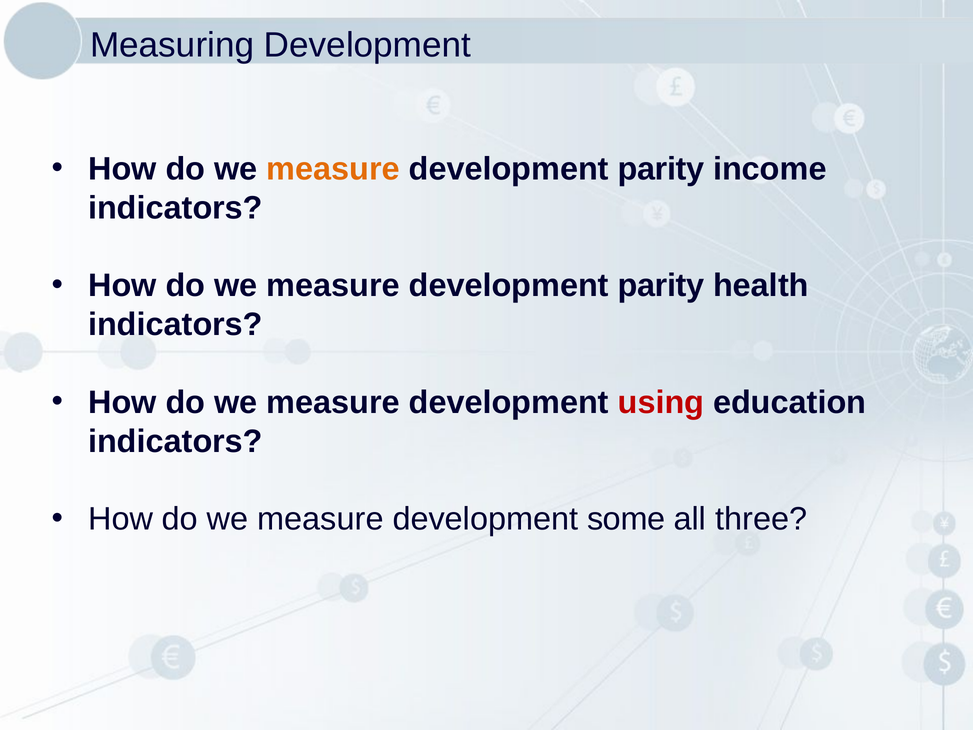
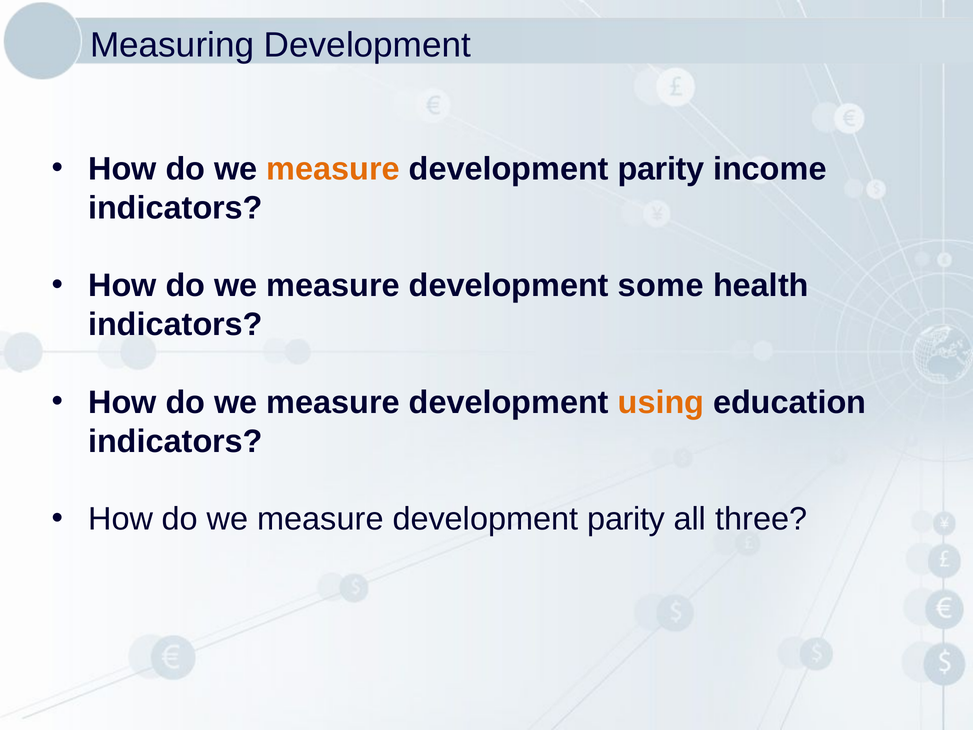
parity: parity -> some (661, 286)
using colour: red -> orange (661, 402)
some: some -> parity (626, 519)
